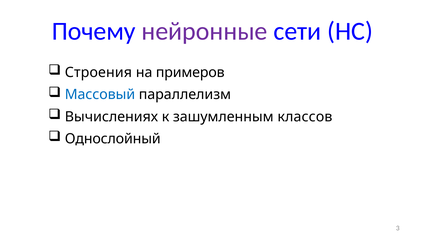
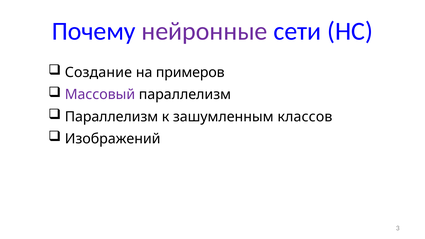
Строения: Строения -> Создание (98, 73)
Массовый colour: blue -> purple (100, 95)
Вычислениях: Вычислениях -> Параллелизм (111, 117)
Однослойный: Однослойный -> Изображений (113, 139)
